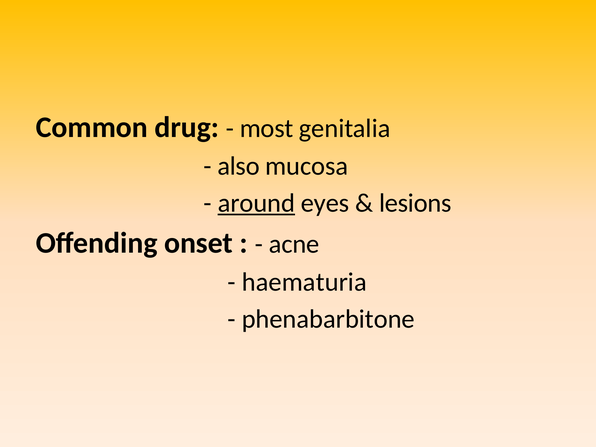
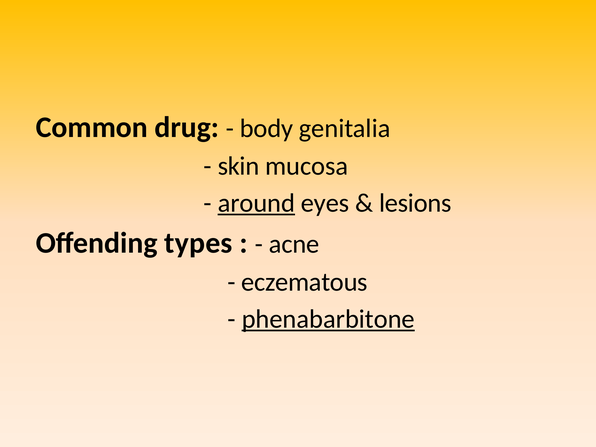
most: most -> body (266, 128)
also: also -> skin (239, 166)
onset: onset -> types (198, 243)
haematuria: haematuria -> eczematous (304, 282)
phenabarbitone underline: none -> present (328, 319)
